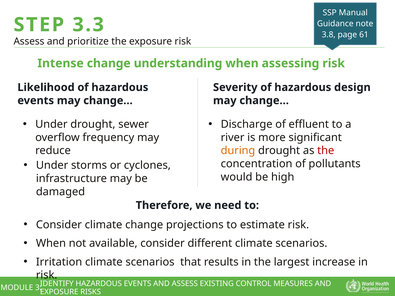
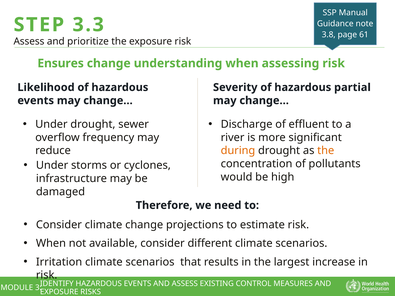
Intense: Intense -> Ensures (61, 63)
design: design -> partial (352, 87)
the colour: red -> orange (326, 151)
